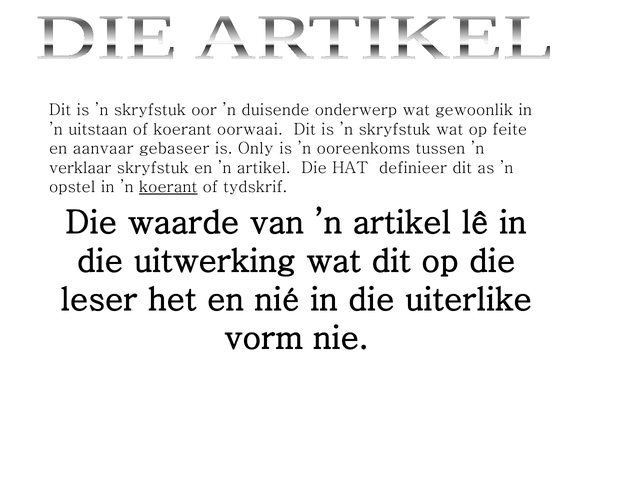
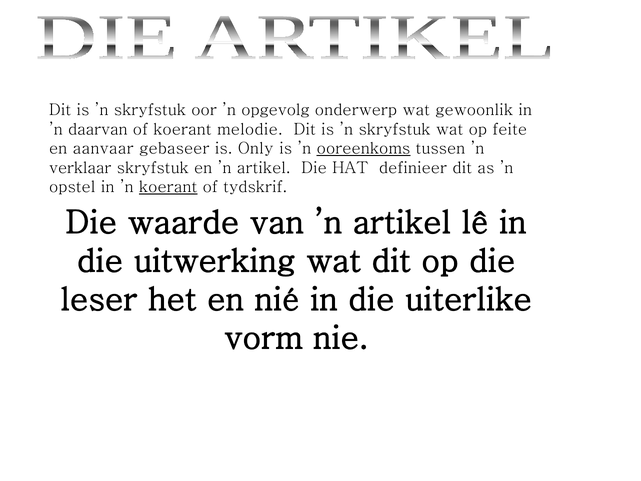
duisende: duisende -> opgevolg (276, 110)
uitstaan: uitstaan -> daarvan (98, 129)
oorwaai: oorwaai -> melodie (250, 129)
ooreenkoms underline: none -> present (363, 148)
